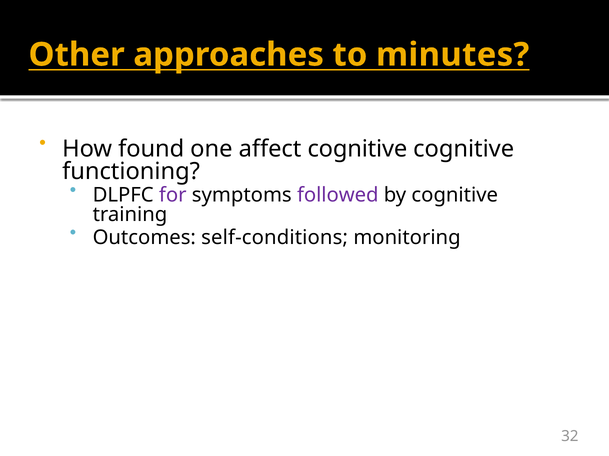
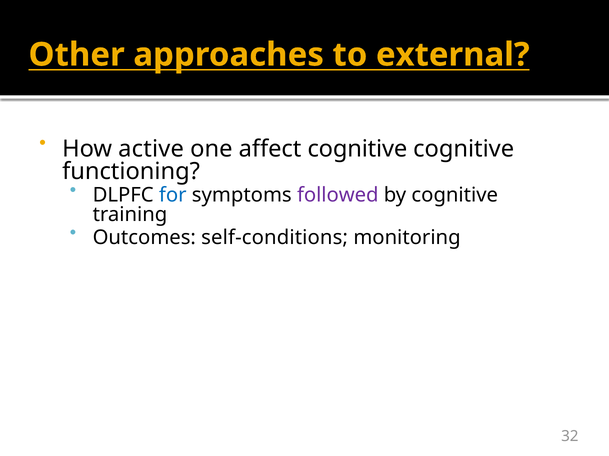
minutes: minutes -> external (453, 55)
found: found -> active (151, 149)
for colour: purple -> blue (173, 196)
